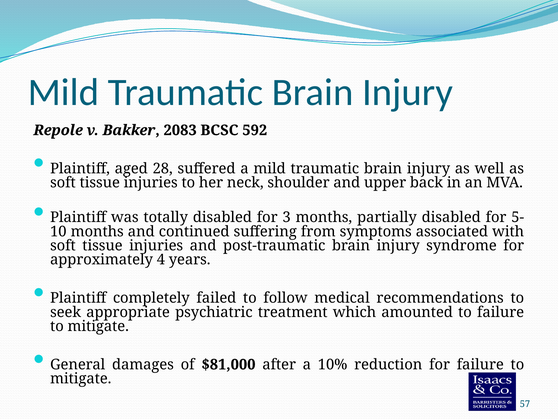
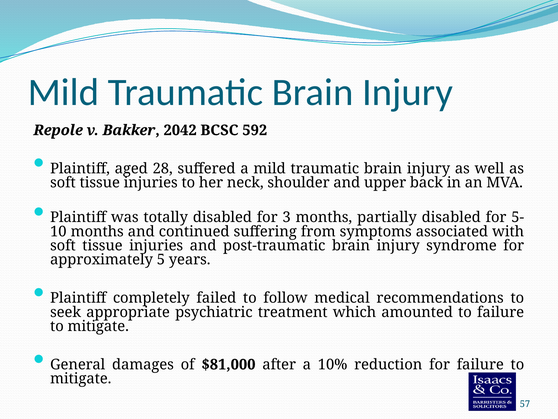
2083: 2083 -> 2042 (180, 130)
4: 4 -> 5 (161, 259)
